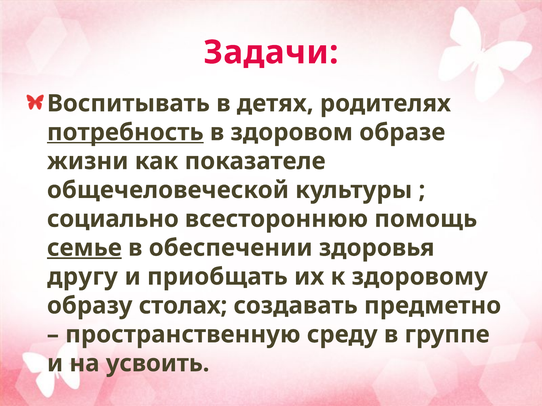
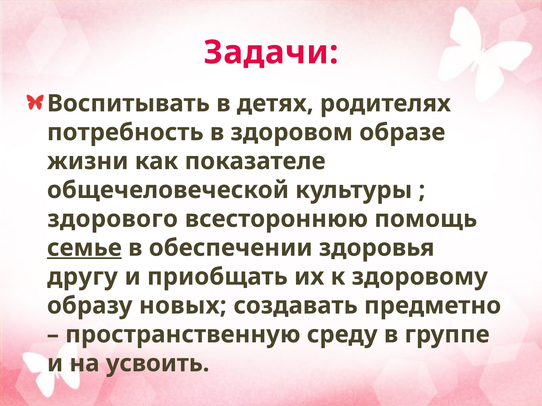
потребность underline: present -> none (125, 132)
социально: социально -> здорового (113, 219)
столах: столах -> новых (183, 306)
